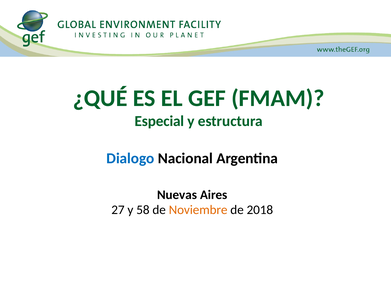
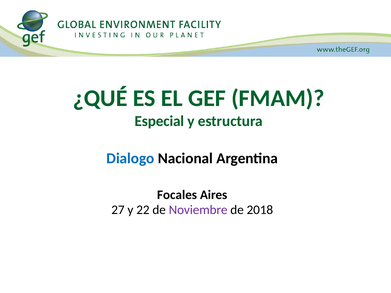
Nuevas: Nuevas -> Focales (177, 195)
58: 58 -> 22 (143, 210)
Noviembre colour: orange -> purple (198, 210)
